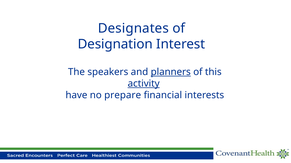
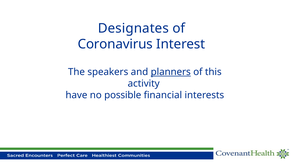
Designation: Designation -> Coronavirus (115, 44)
activity underline: present -> none (144, 84)
prepare: prepare -> possible (123, 96)
